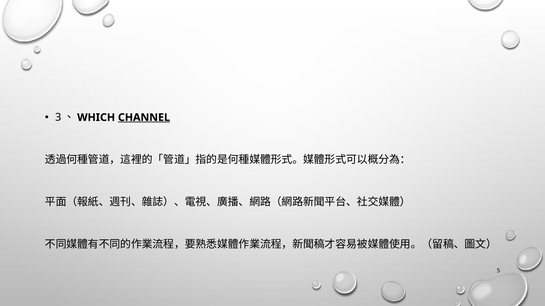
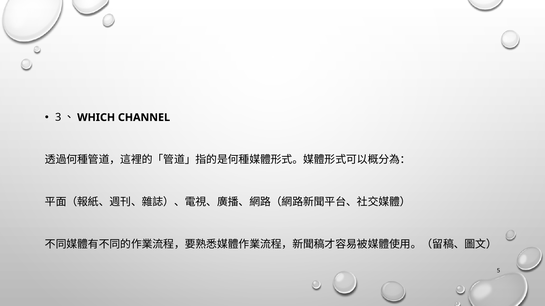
CHANNEL underline: present -> none (144, 118)
